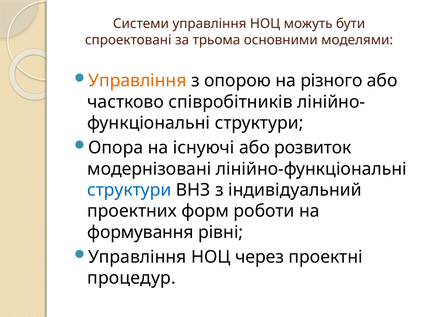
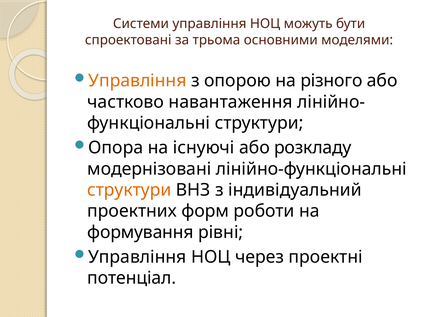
співробітників: співробітників -> навантаження (231, 102)
розвиток: розвиток -> розкладу (313, 147)
структури colour: blue -> orange (129, 190)
процедур: процедур -> потенціал (132, 278)
